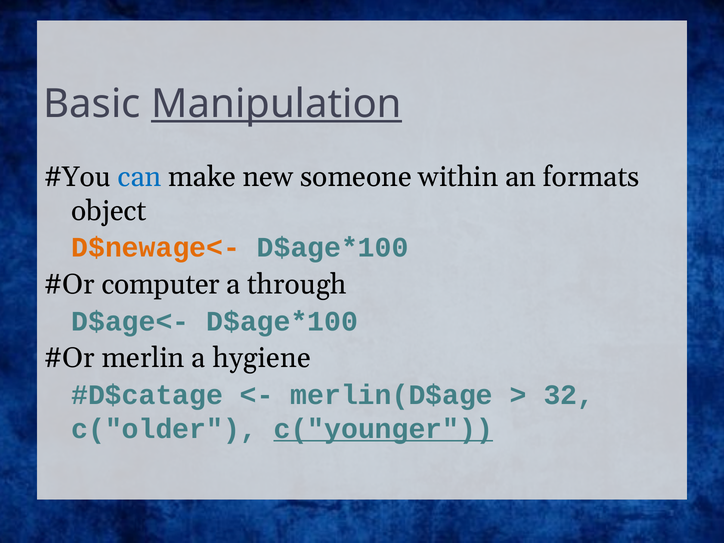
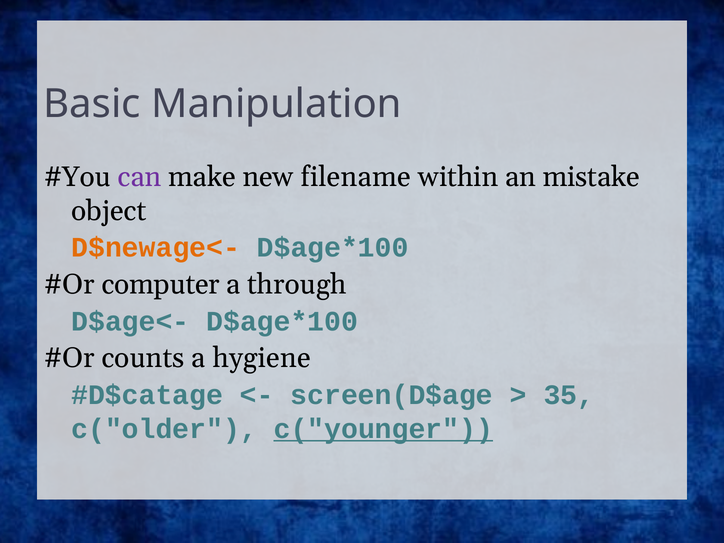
Manipulation underline: present -> none (277, 104)
can colour: blue -> purple (140, 177)
someone: someone -> filename (356, 177)
formats: formats -> mistake (591, 177)
merlin: merlin -> counts (143, 358)
merlin(D$age: merlin(D$age -> screen(D$age (392, 395)
32: 32 -> 35 (569, 395)
